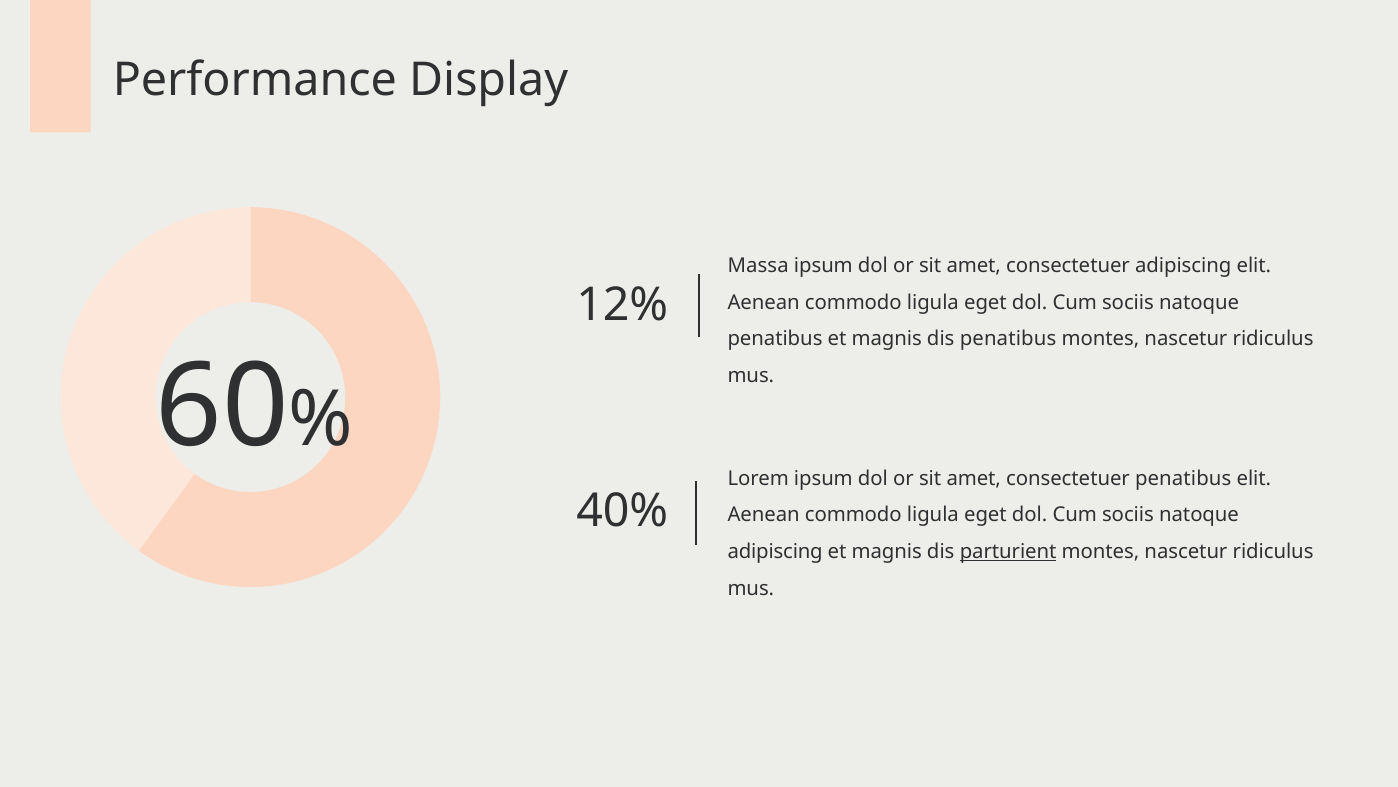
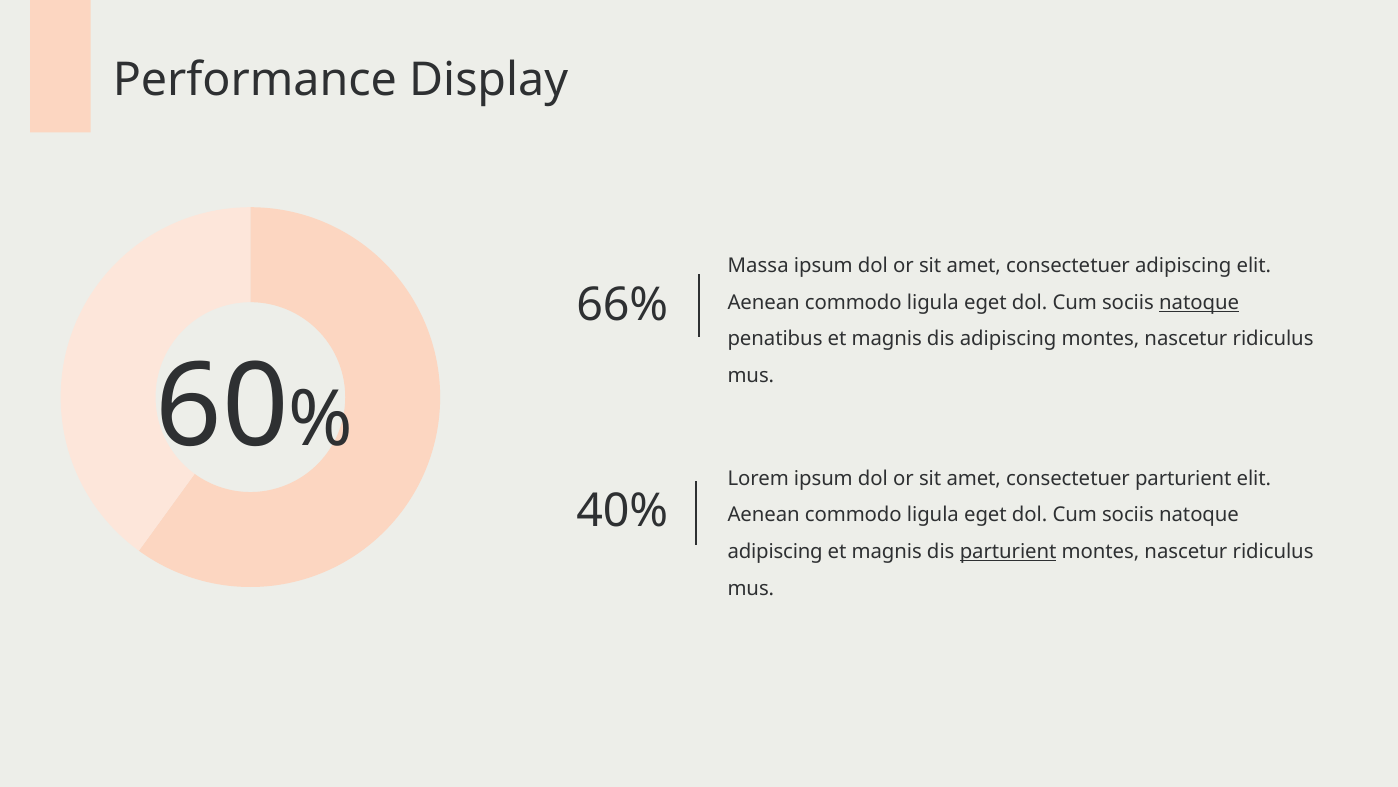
12%: 12% -> 66% (622, 305)
natoque underline: none -> present (1199, 302)
dis penatibus: penatibus -> adipiscing (1008, 339)
consectetuer penatibus: penatibus -> parturient (1183, 478)
